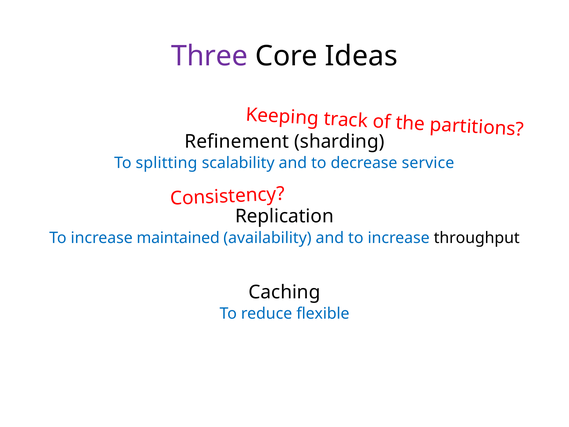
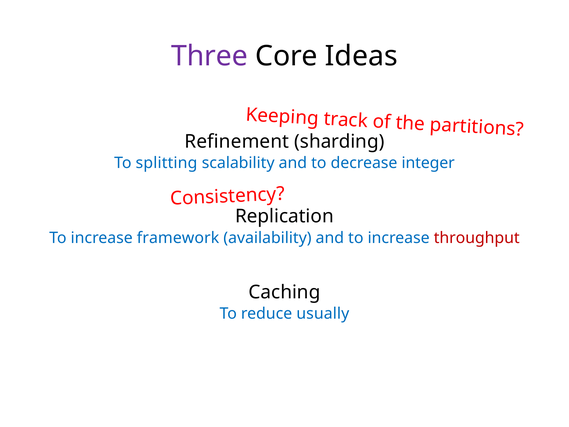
service: service -> integer (428, 163)
maintained: maintained -> framework (178, 238)
throughput colour: black -> red (477, 238)
flexible: flexible -> usually (323, 314)
